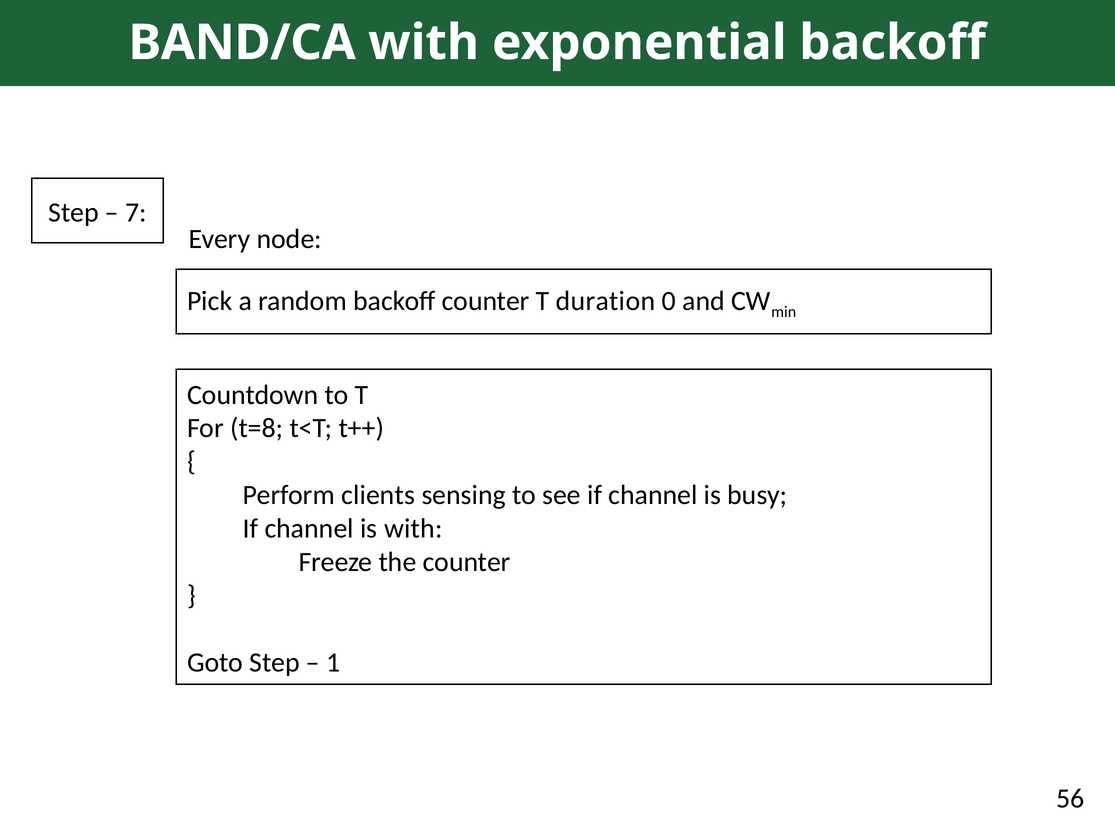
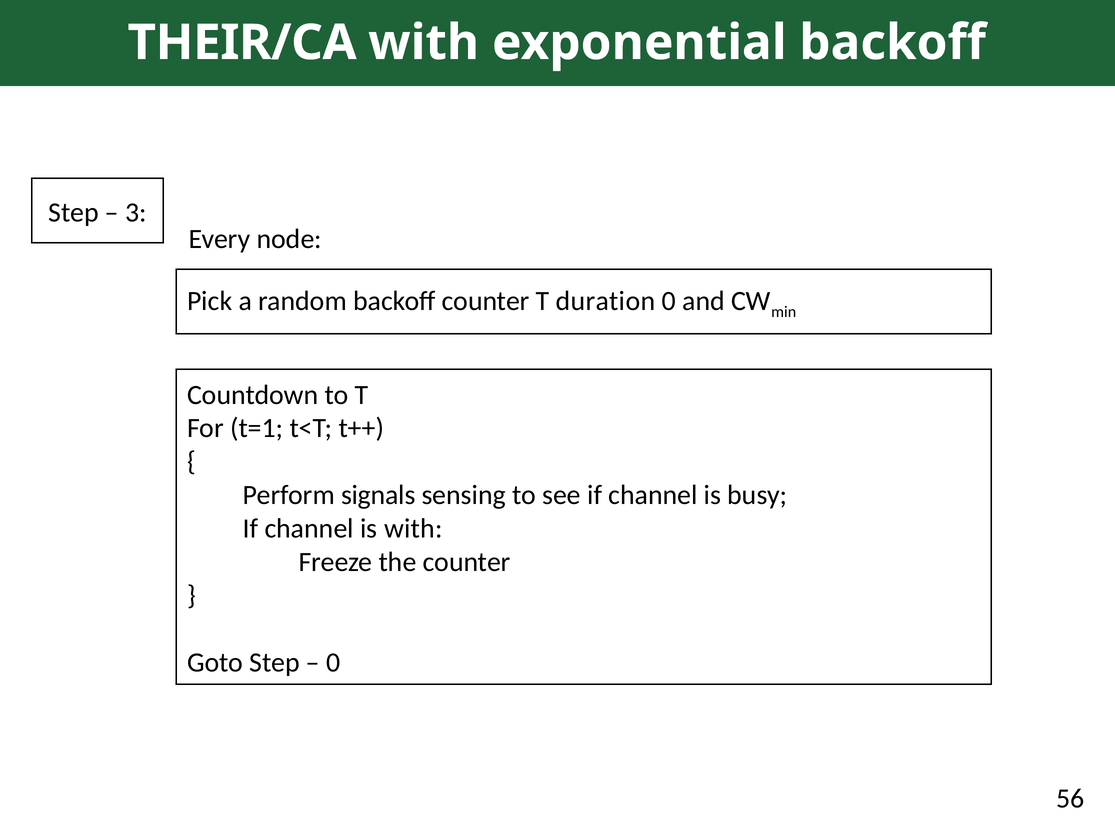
BAND/CA: BAND/CA -> THEIR/CA (242, 43)
7: 7 -> 3 (136, 213)
t=8: t=8 -> t=1 (257, 428)
clients: clients -> signals (378, 495)
1: 1 -> 0 (333, 663)
